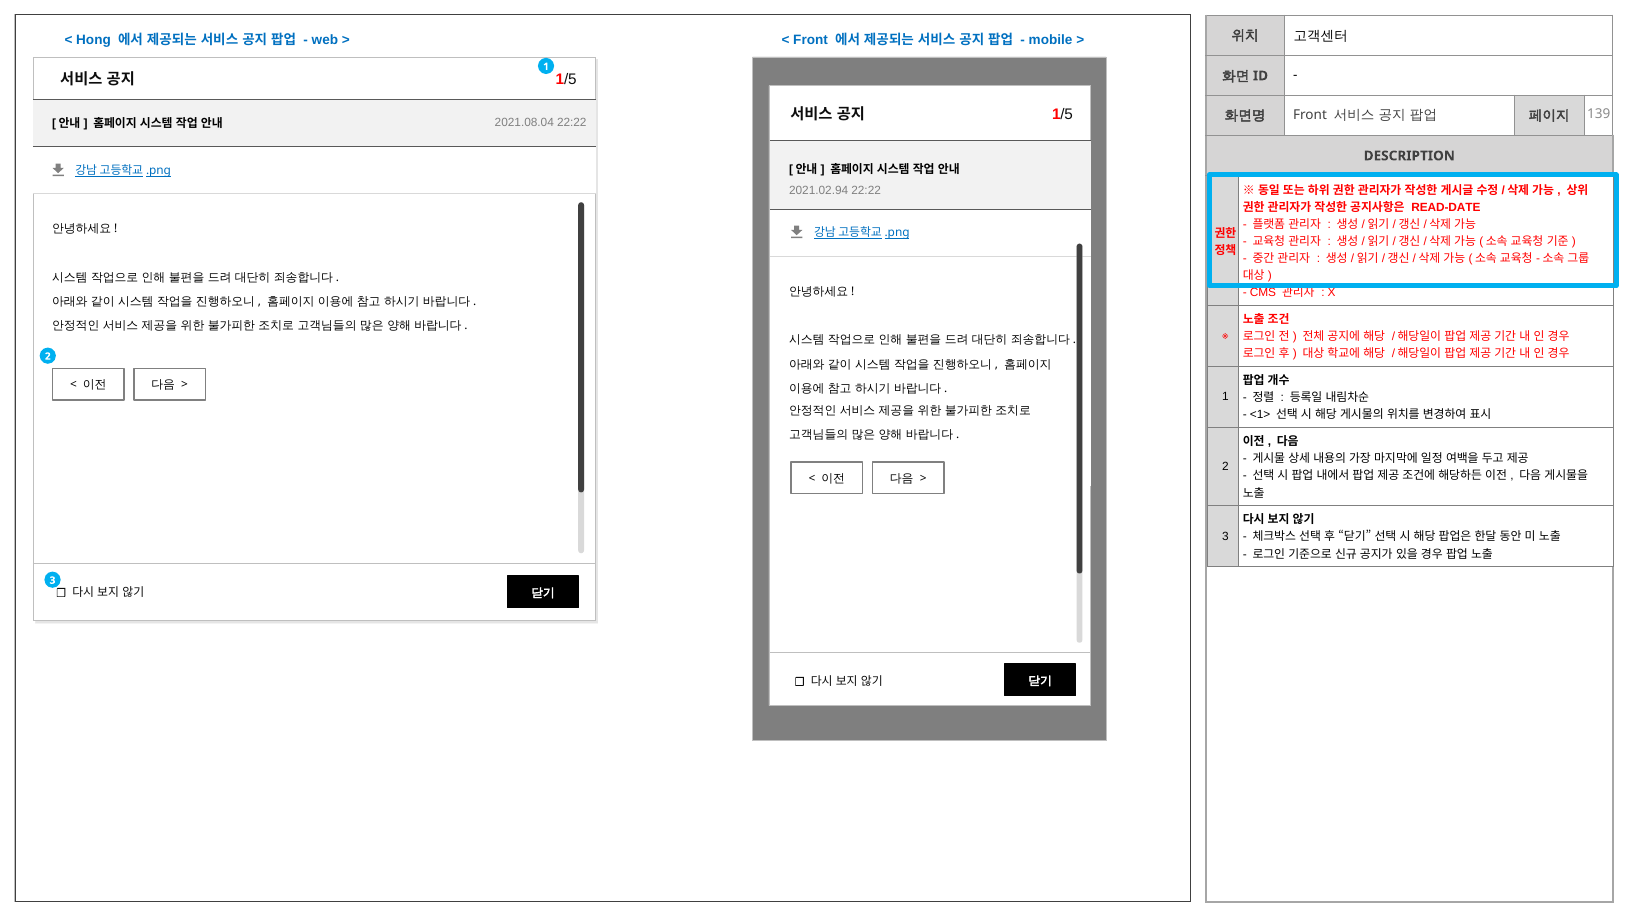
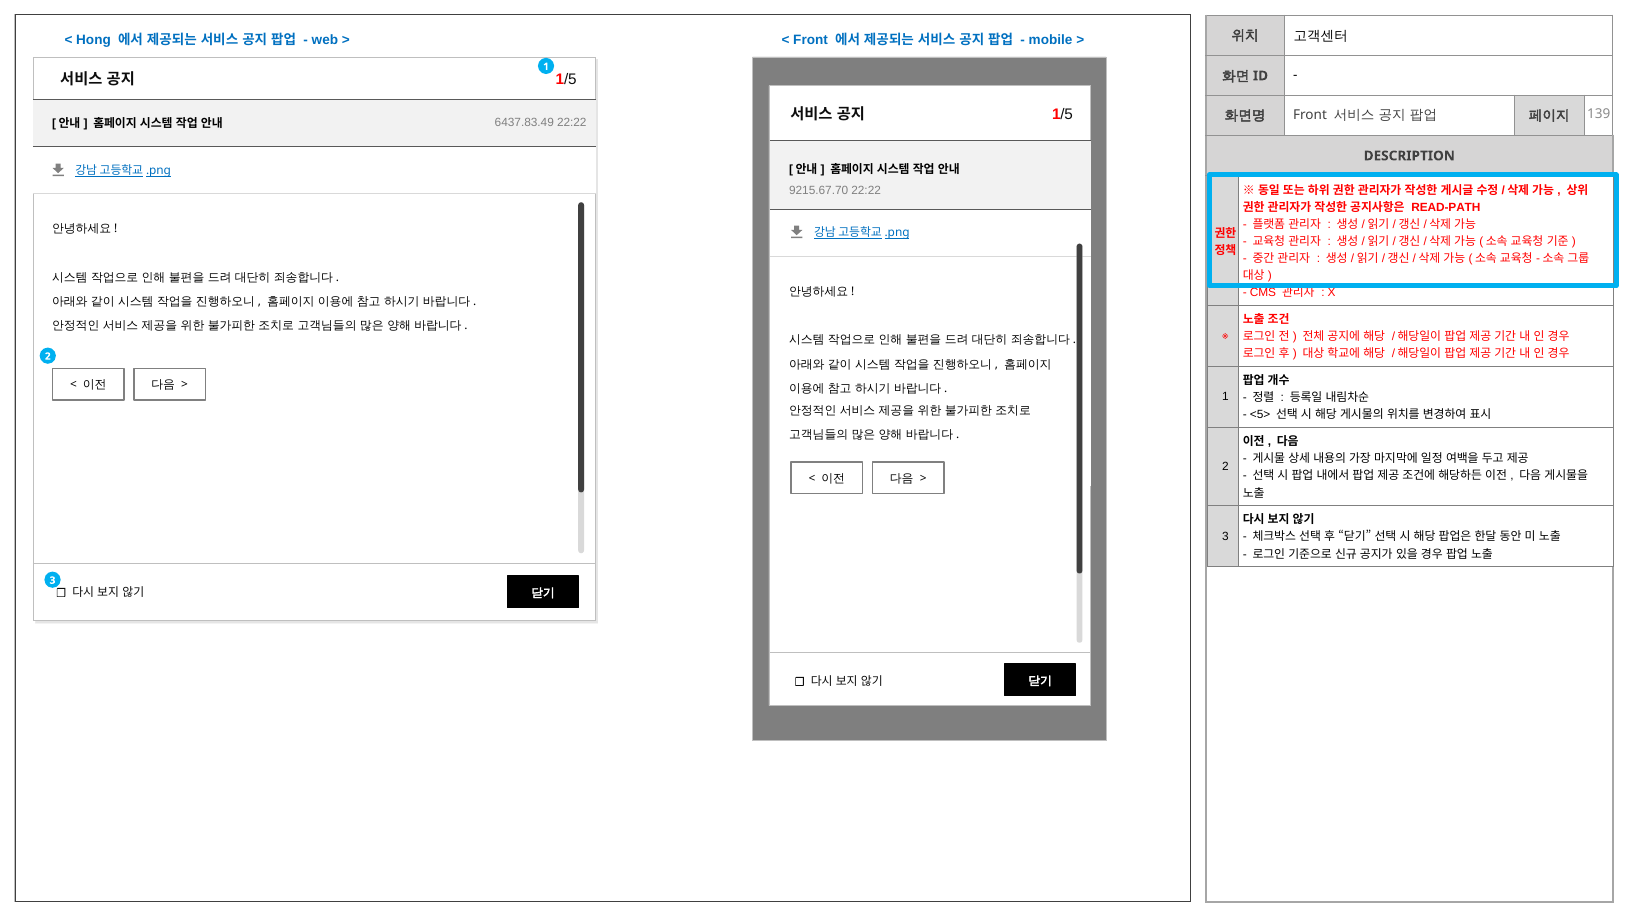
2021.08.04: 2021.08.04 -> 6437.83.49 (524, 123)
2021.02.94: 2021.02.94 -> 9215.67.70 (819, 191)
READ-DATE: READ-DATE -> READ-PATH (1446, 207)
<1>: <1> -> <5> (1260, 415)
